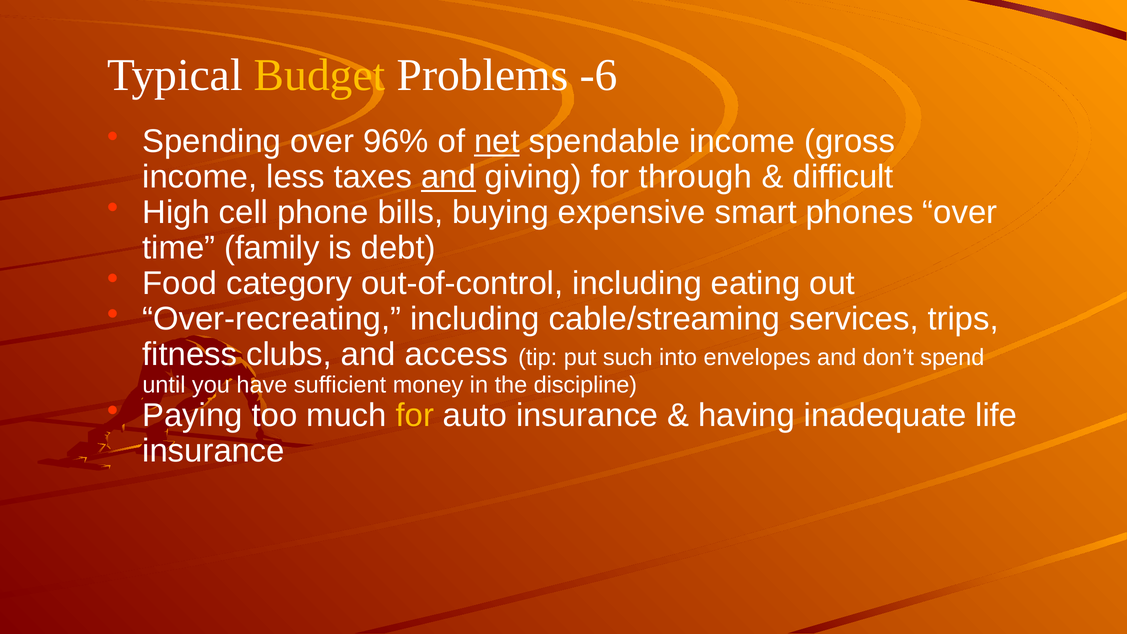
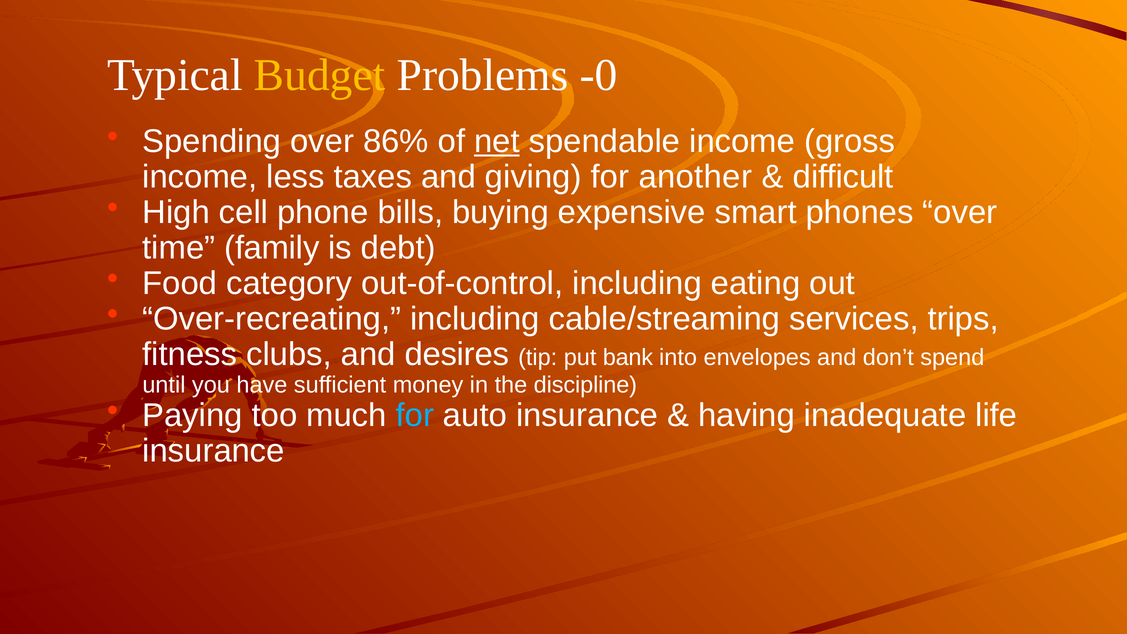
-6: -6 -> -0 (599, 75)
96%: 96% -> 86% (396, 142)
and underline: present -> none (449, 177)
through: through -> another (695, 177)
access: access -> desires (457, 355)
such: such -> bank (628, 358)
for colour: yellow -> light blue (415, 415)
